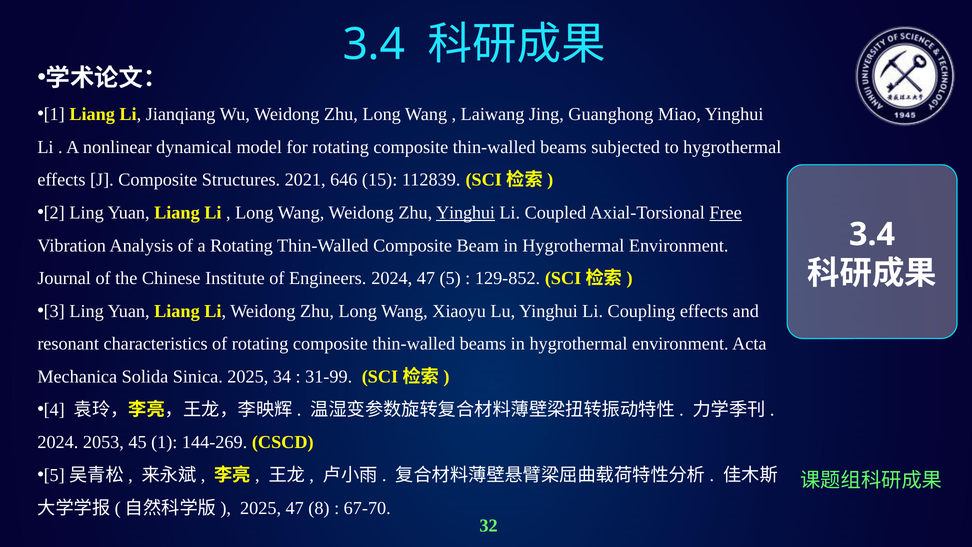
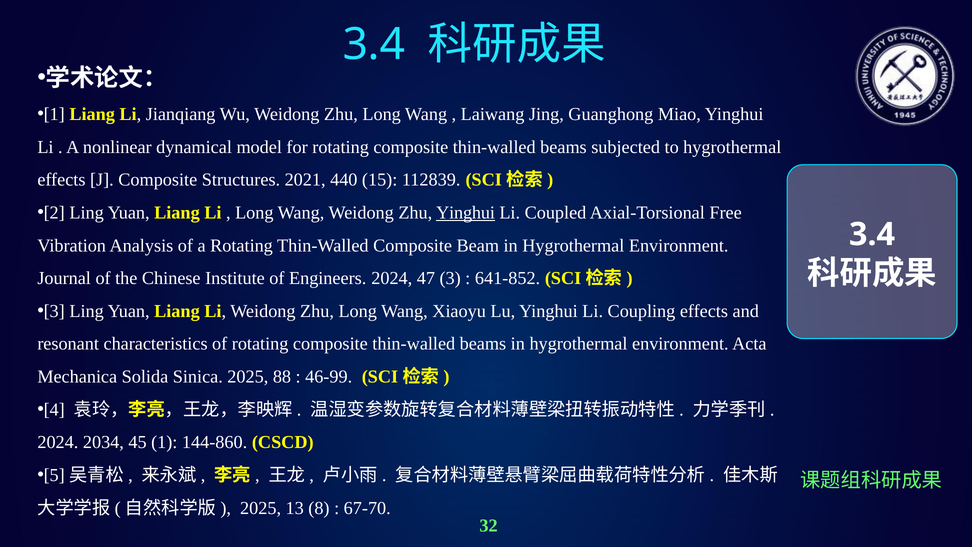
646: 646 -> 440 (344, 180)
Free underline: present -> none (726, 213)
5: 5 -> 3 (450, 278)
129-852: 129-852 -> 641-852 (508, 278)
34: 34 -> 88 (282, 377)
31-99: 31-99 -> 46-99 (329, 377)
2053: 2053 -> 2034 (103, 442)
144-269: 144-269 -> 144-860 (215, 442)
2025 47: 47 -> 13 (295, 508)
